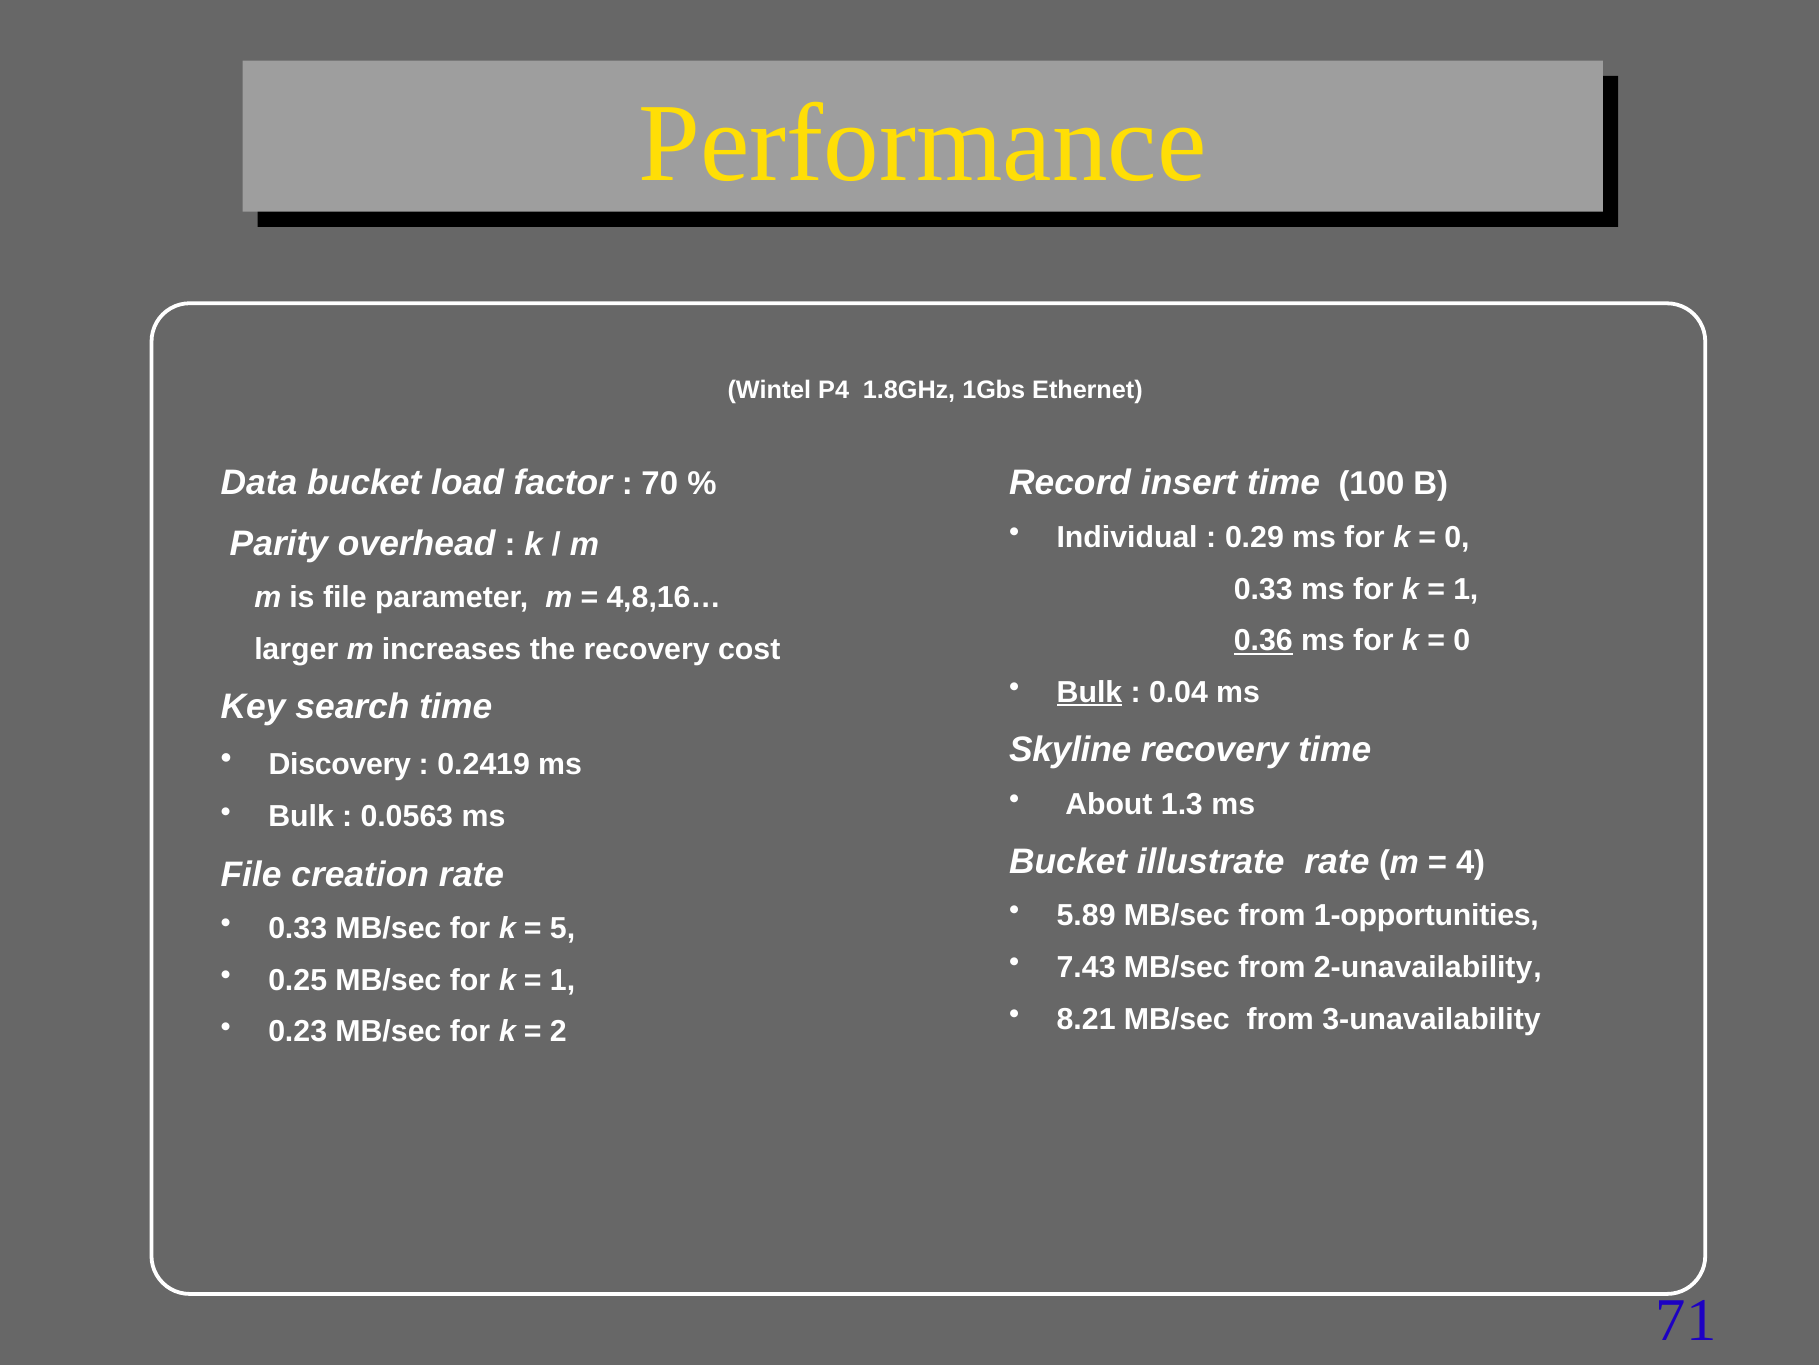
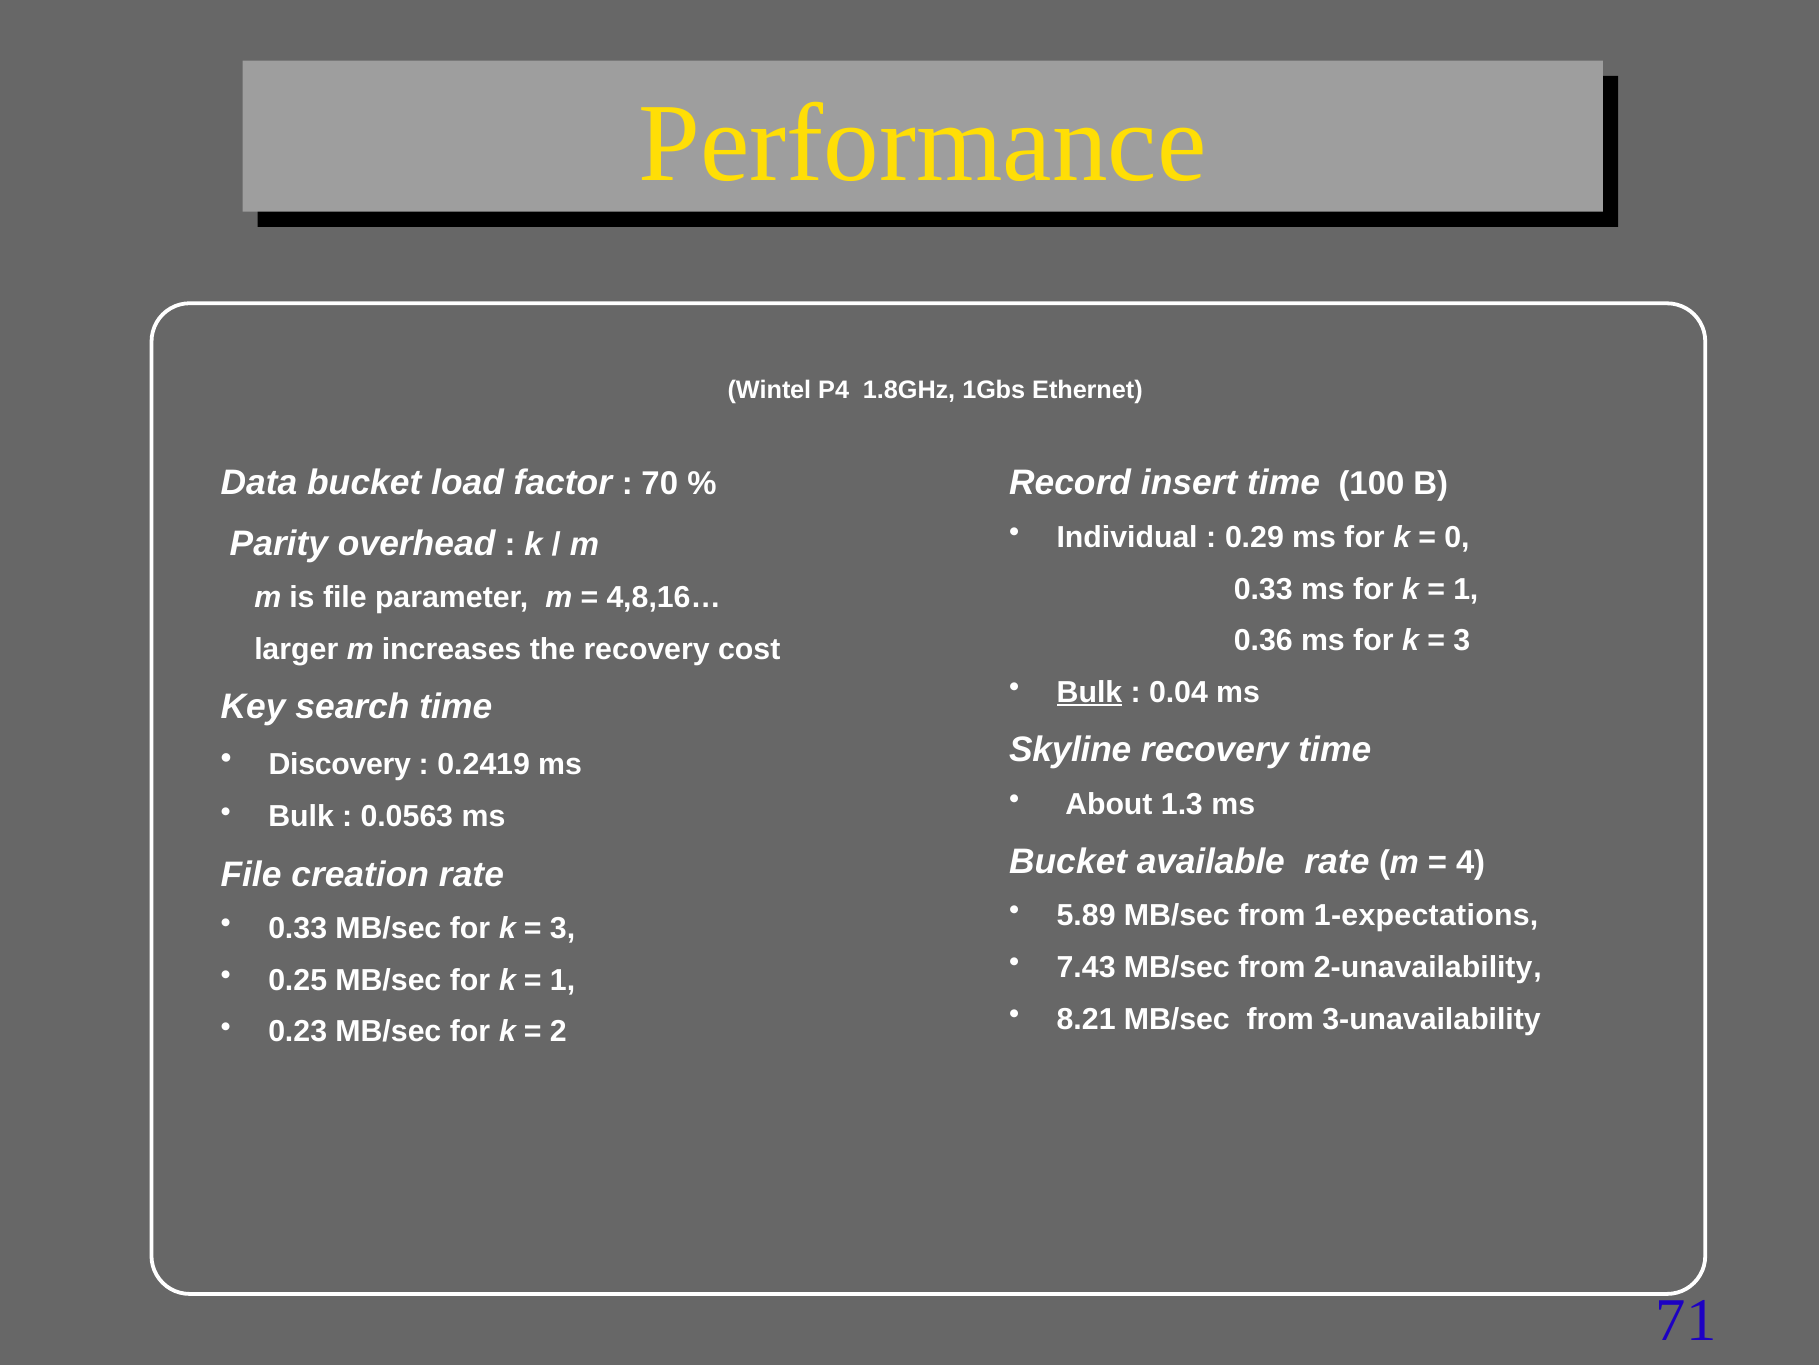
0.36 underline: present -> none (1263, 640)
0: 0 -> 3 (1462, 640)
illustrate: illustrate -> available (1211, 861)
1-opportunities: 1-opportunities -> 1-expectations (1426, 915)
5: 5 -> 3 (563, 928)
